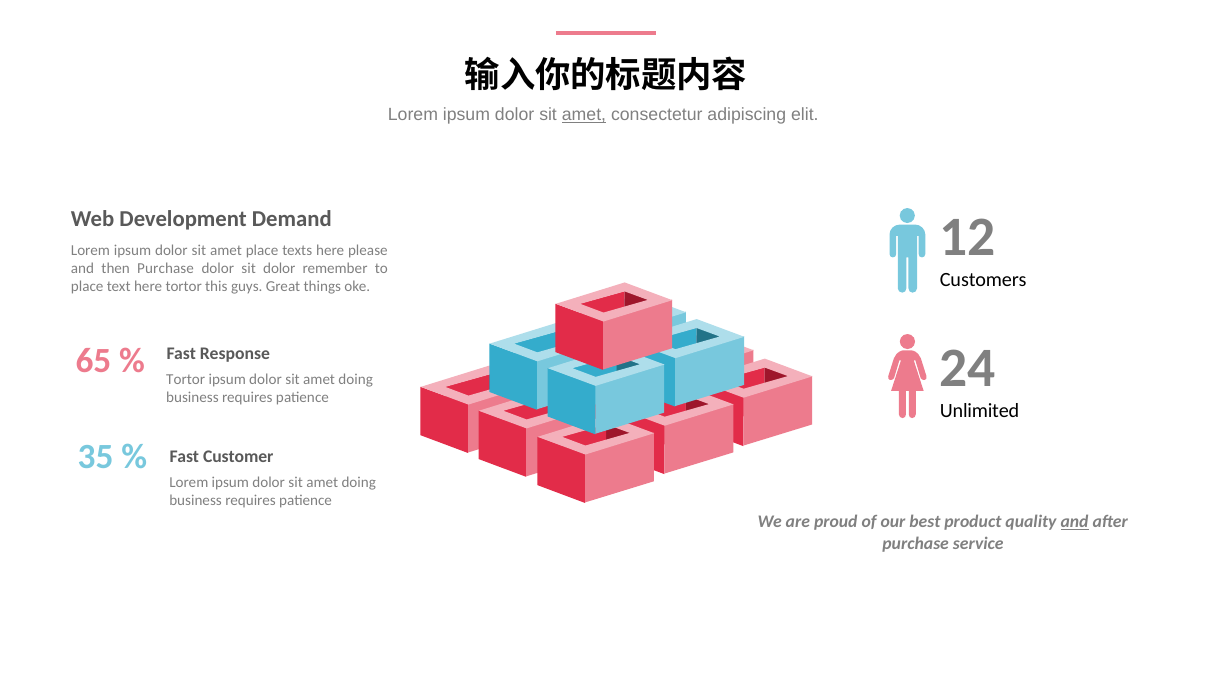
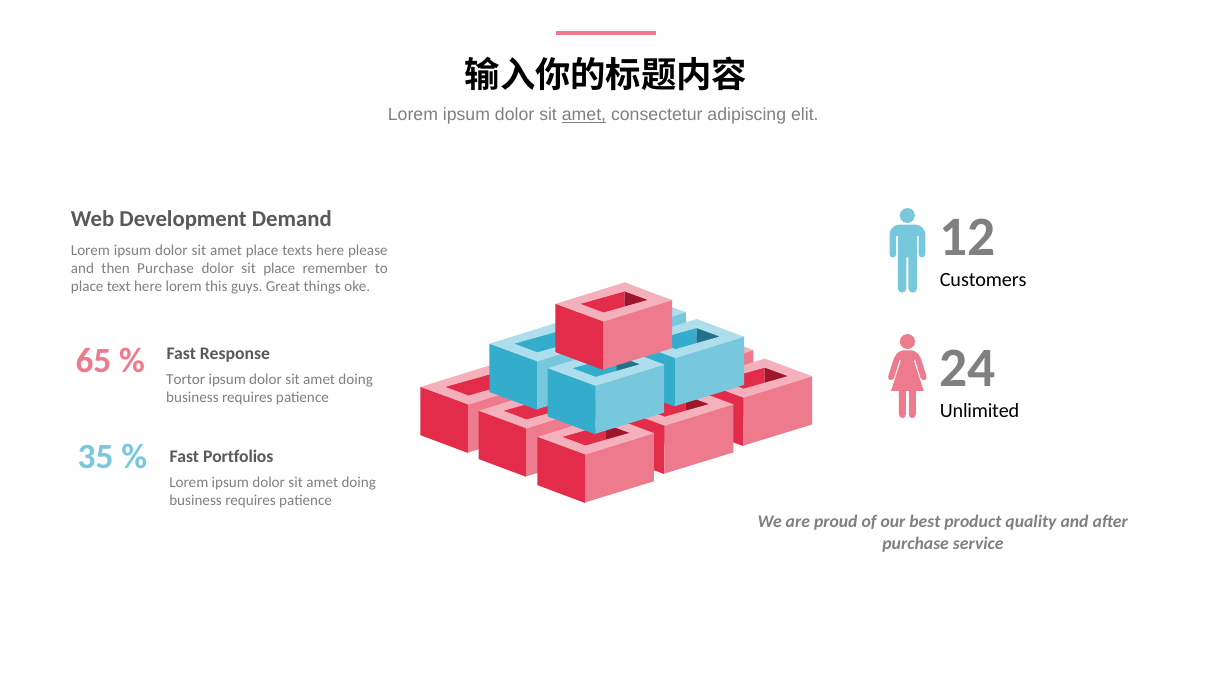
sit dolor: dolor -> place (279, 268)
here tortor: tortor -> lorem (184, 286)
Customer: Customer -> Portfolios (238, 456)
and underline: present -> none (1075, 522)
